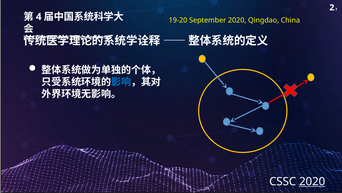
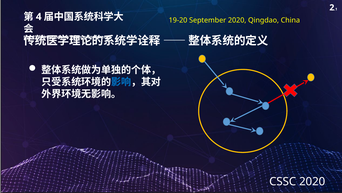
2020 underline: present -> none (312, 181)
